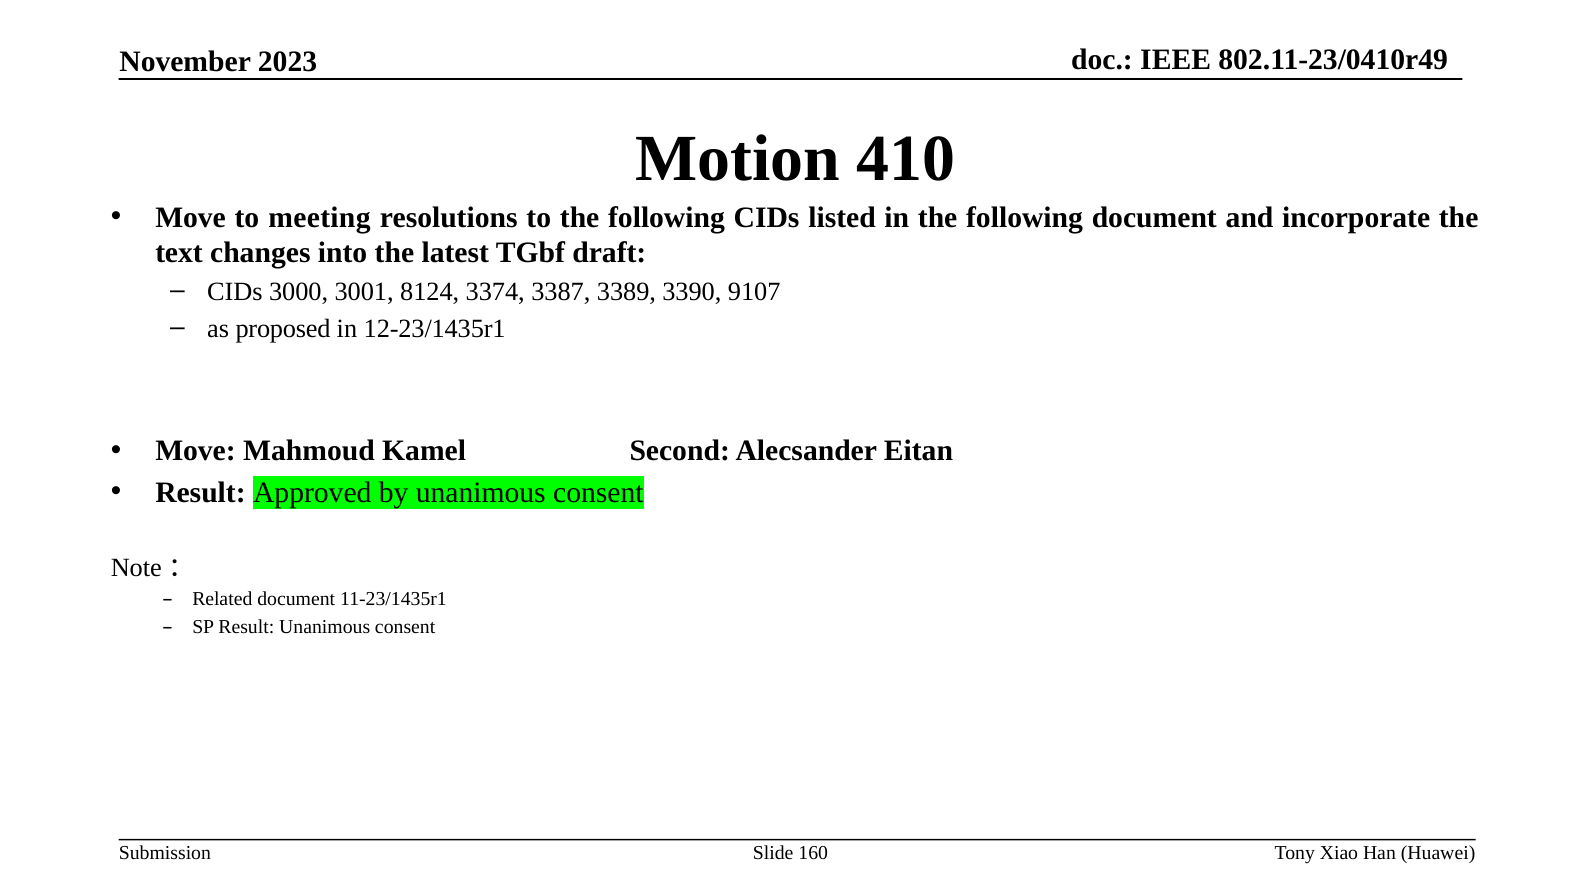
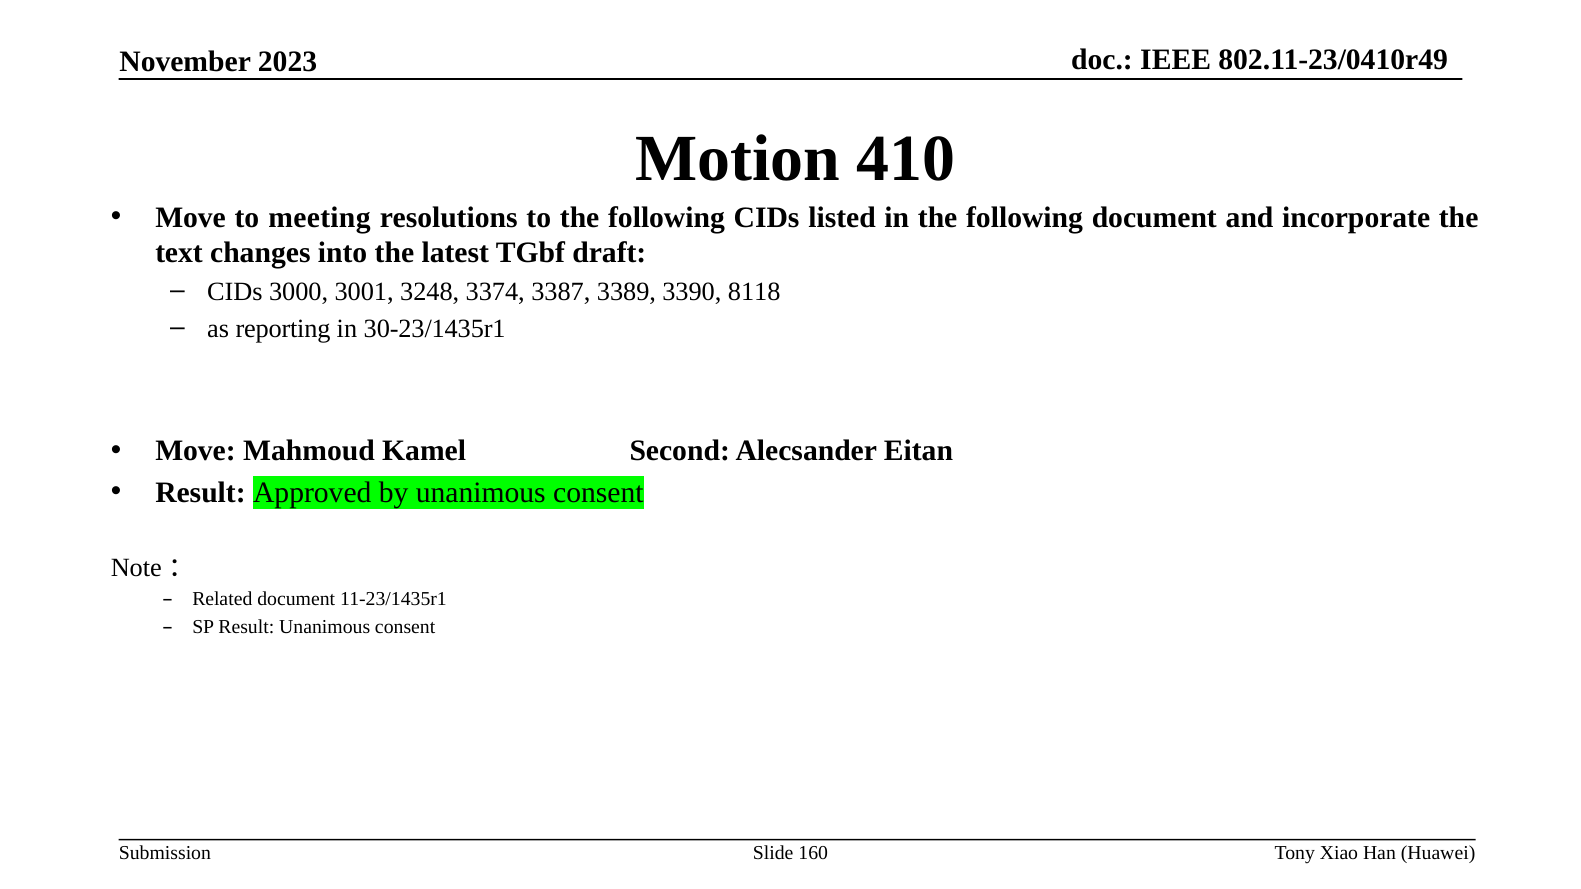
8124: 8124 -> 3248 (430, 292)
9107: 9107 -> 8118 (754, 292)
proposed: proposed -> reporting (283, 329)
12-23/1435r1: 12-23/1435r1 -> 30-23/1435r1 (435, 329)
